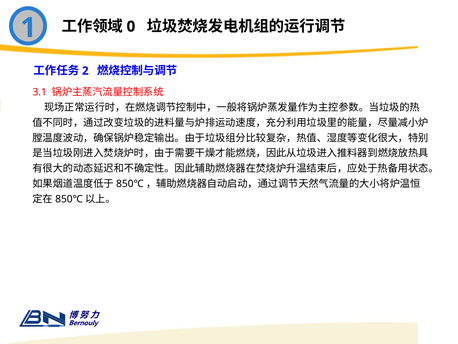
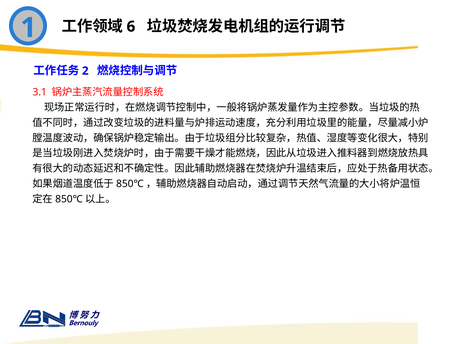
0: 0 -> 6 (131, 27)
